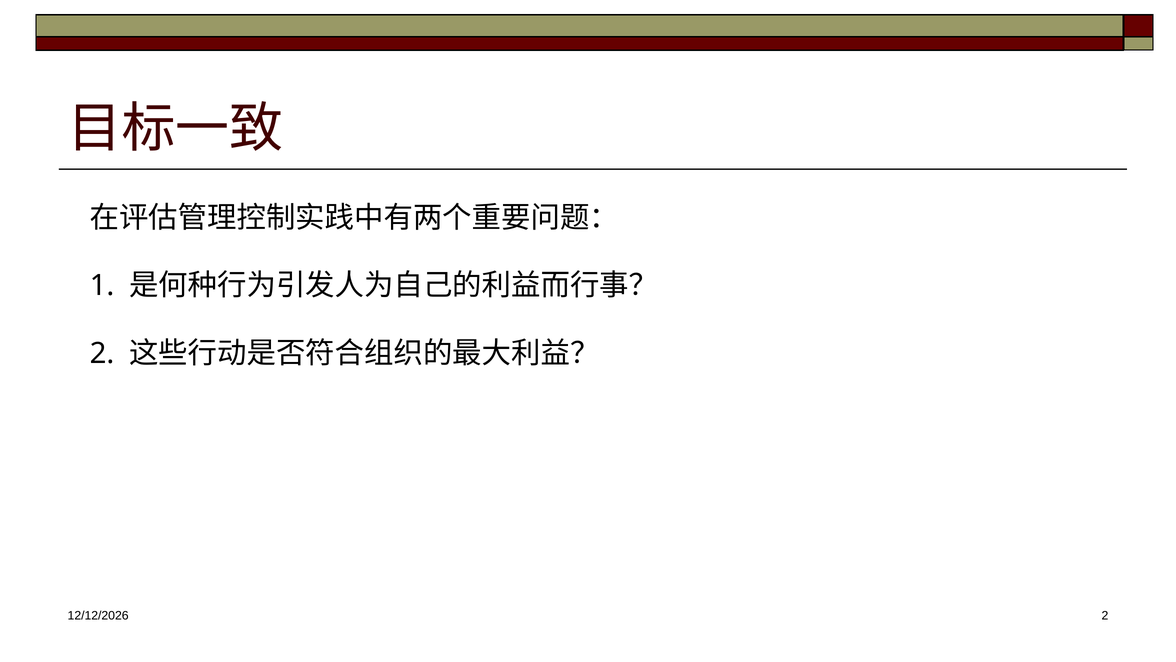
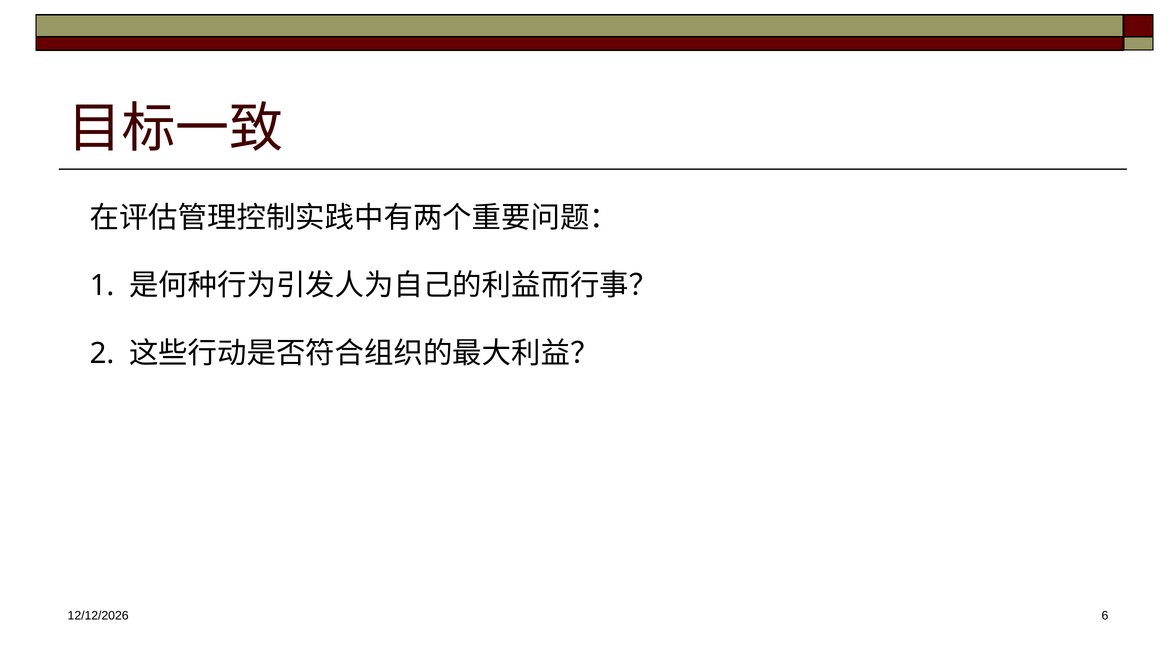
2: 2 -> 6 (1105, 615)
